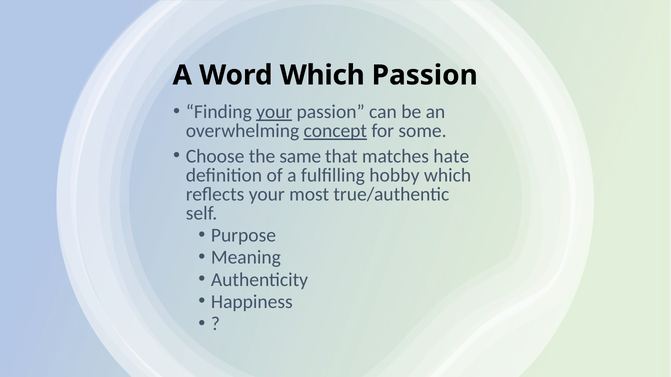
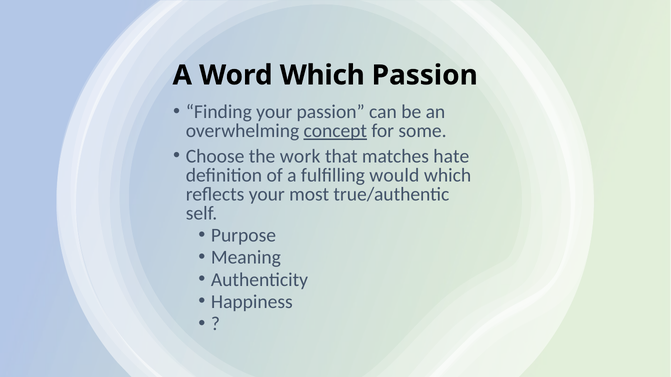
your underline: present -> none (274, 112)
same: same -> work (300, 156)
hobby: hobby -> would (394, 175)
